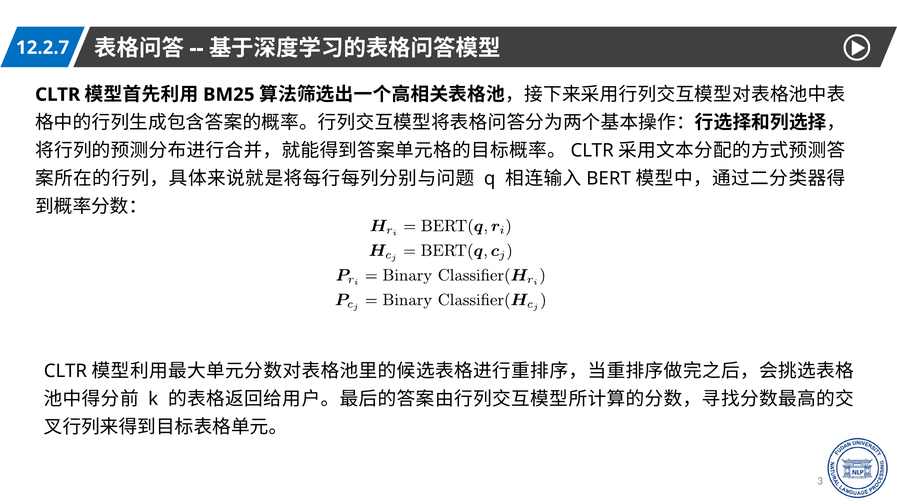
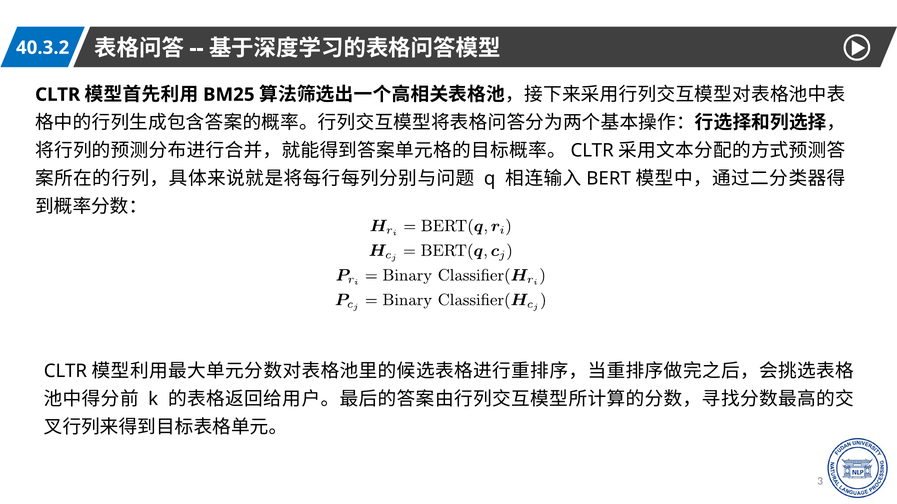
12.2.7: 12.2.7 -> 40.3.2 (43, 48)
